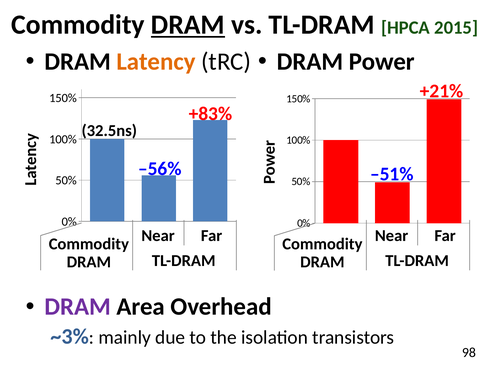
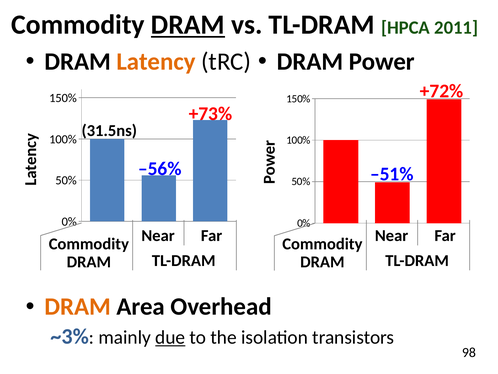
2015: 2015 -> 2011 (456, 28)
+21%: +21% -> +72% (442, 91)
+83%: +83% -> +73% (210, 114)
32.5ns: 32.5ns -> 31.5ns (109, 131)
DRAM colour: purple -> orange (78, 306)
due underline: none -> present (170, 337)
